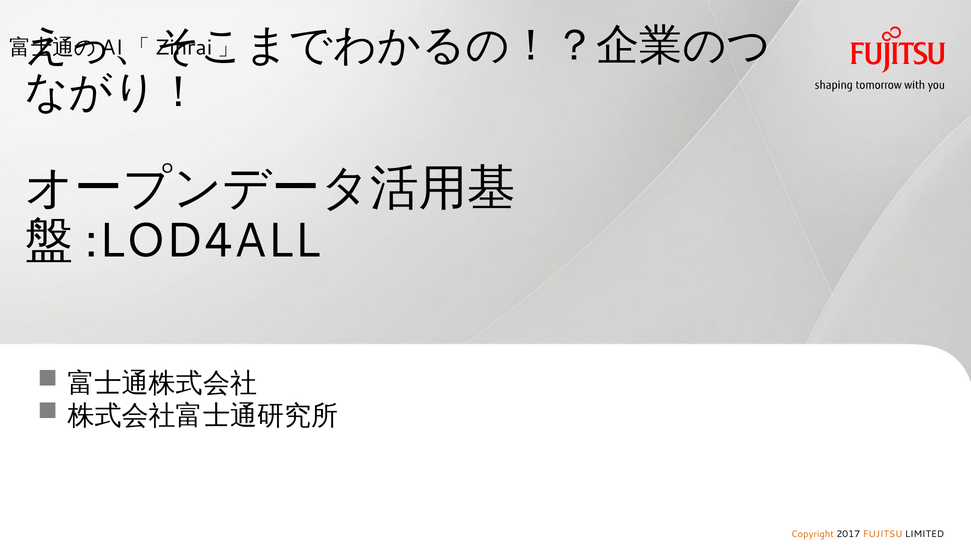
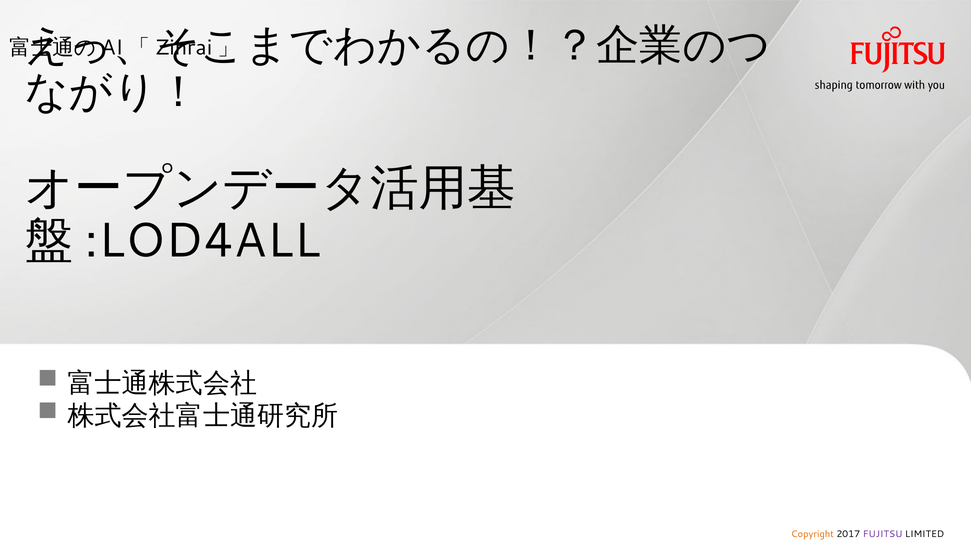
FUJITSU colour: orange -> purple (883, 535)
